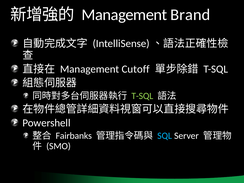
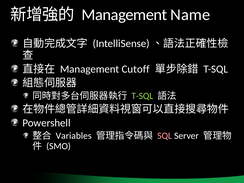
Brand: Brand -> Name (190, 15)
Fairbanks: Fairbanks -> Variables (74, 136)
SQL colour: light blue -> pink (165, 136)
